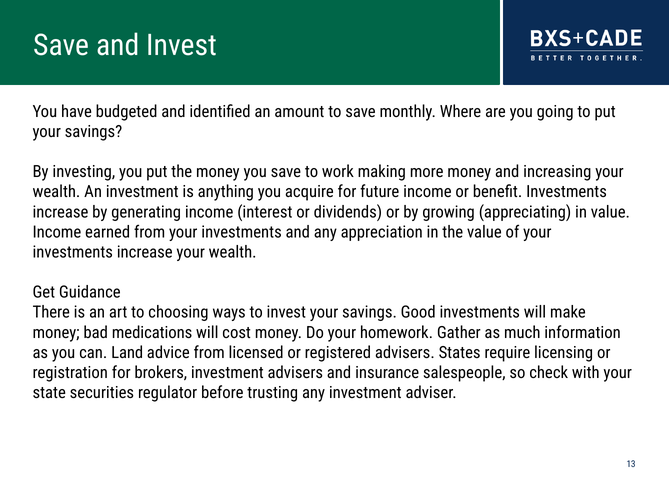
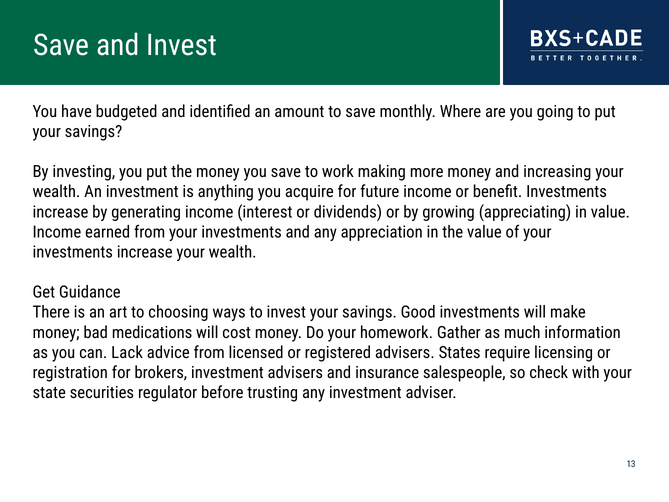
Land: Land -> Lack (127, 352)
